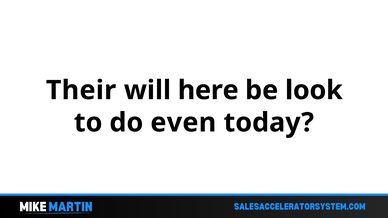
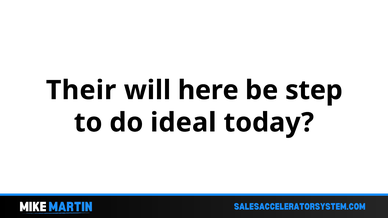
look: look -> step (314, 90)
even: even -> ideal (183, 123)
